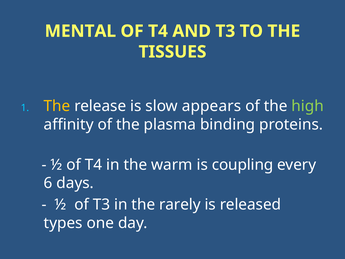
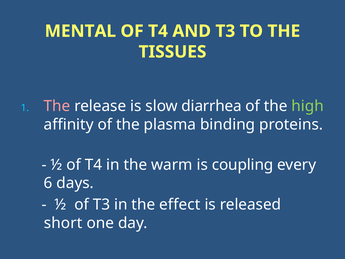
The colour: yellow -> pink (57, 106)
appears: appears -> diarrhea (212, 106)
rarely: rarely -> effect (180, 204)
types: types -> short (63, 223)
